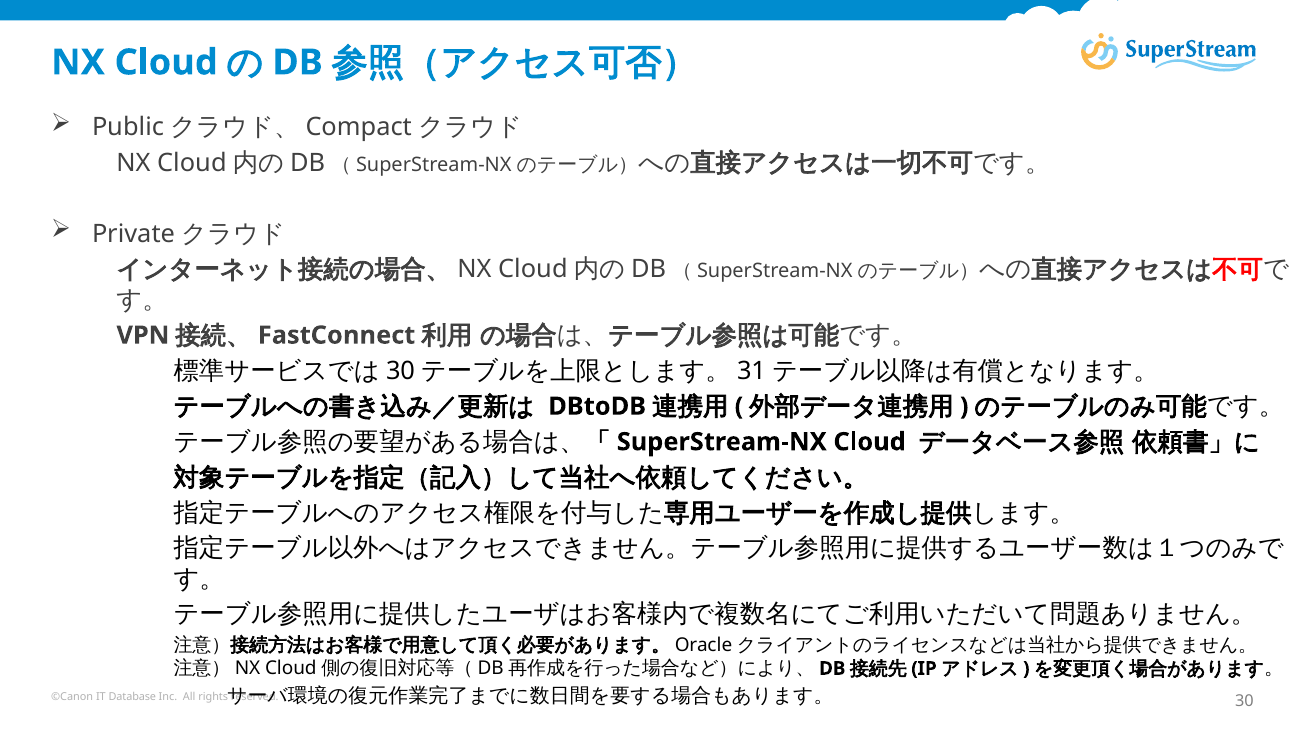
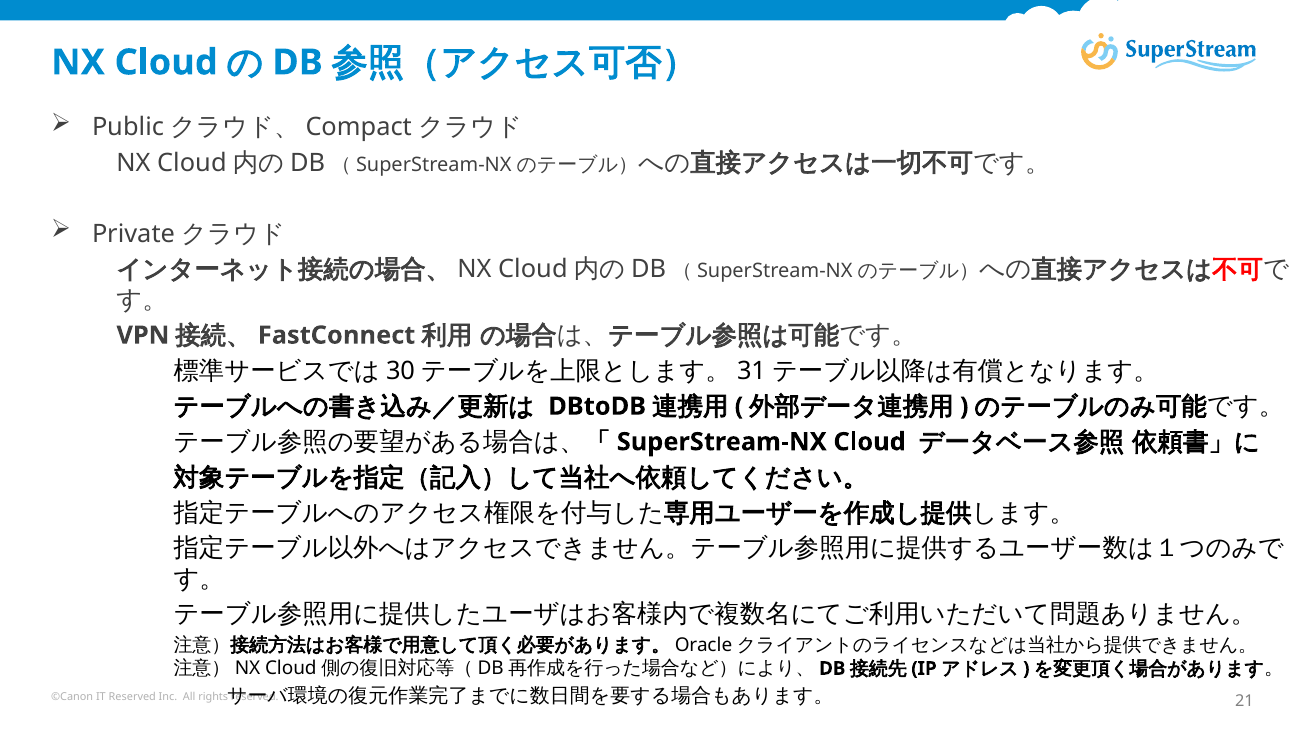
IT Database: Database -> Reserved (132, 697)
30: 30 -> 21 (1244, 702)
